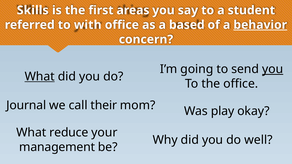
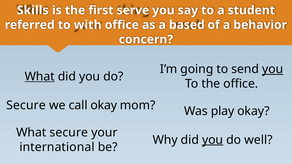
areas: areas -> serve (133, 10)
behavior underline: present -> none (260, 25)
Journal: Journal -> Secure (26, 105)
call their: their -> okay (104, 105)
What reduce: reduce -> secure (69, 133)
you underline: none -> present (213, 140)
management: management -> international (57, 147)
